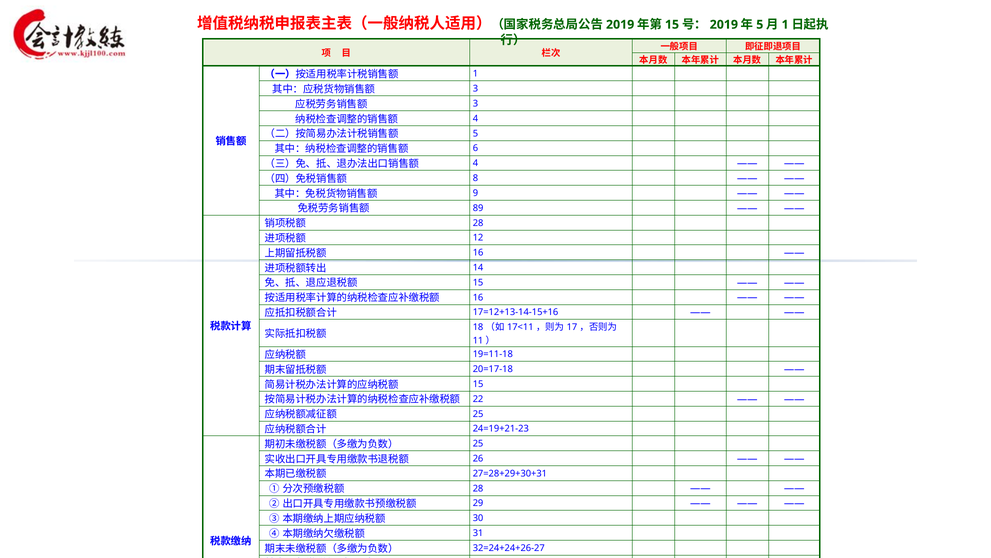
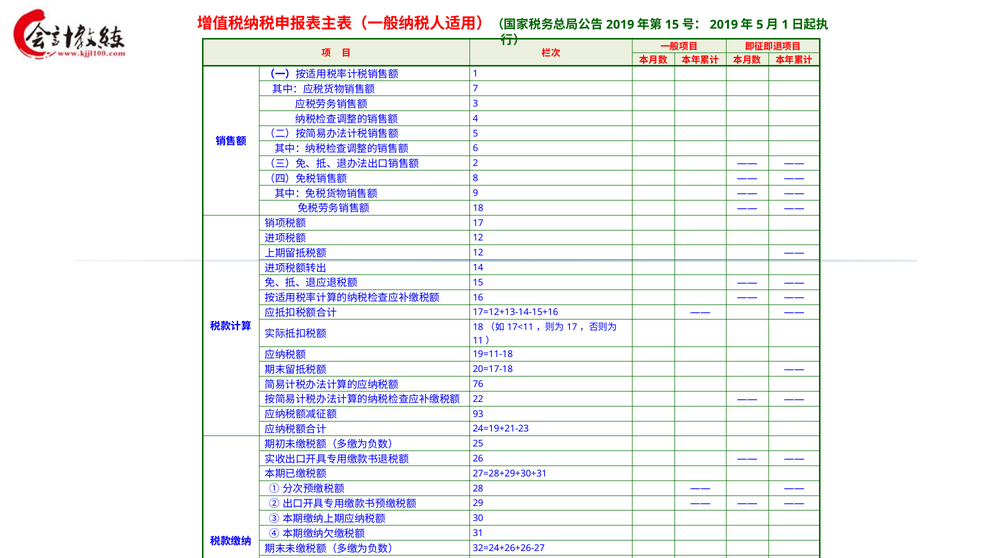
3: 3 -> 7 (475, 89)
4: 4 -> 2 (475, 163)
89: 89 -> 18 (478, 208)
28: 28 -> 17 (478, 223)
16: 16 -> 12 (478, 252)
15: 15 -> 76 (478, 384)
25: 25 -> 93 (478, 414)
32=24+24+26-27: 32=24+24+26-27 -> 32=24+26+26-27 (509, 548)
